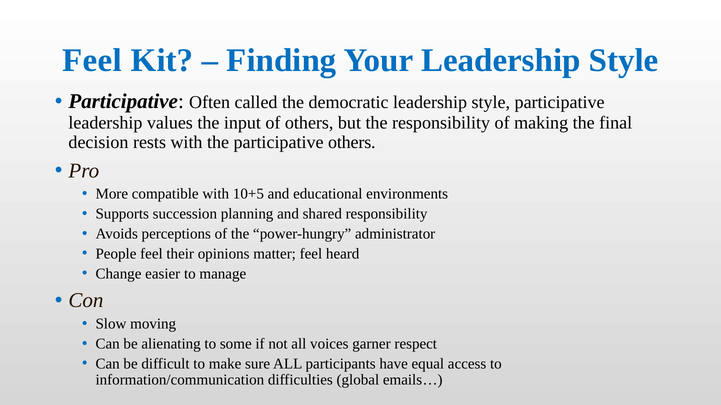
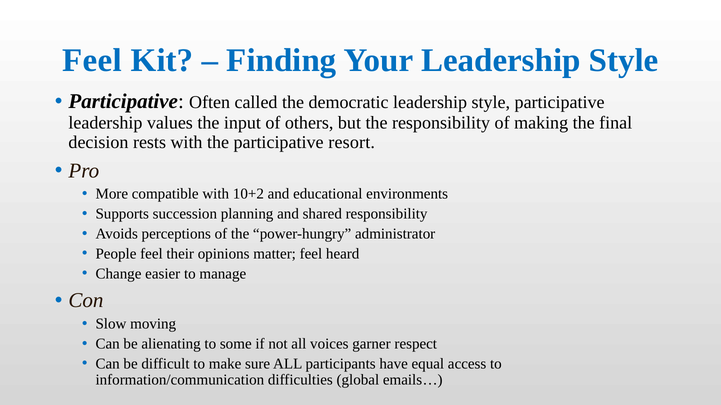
participative others: others -> resort (352, 142)
10+5: 10+5 -> 10+2 (248, 194)
